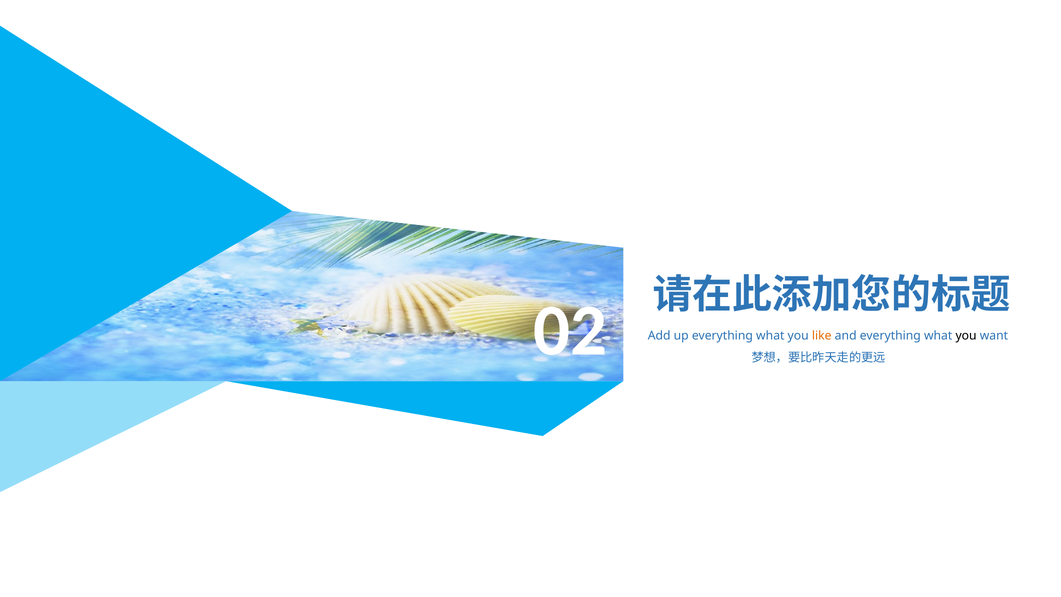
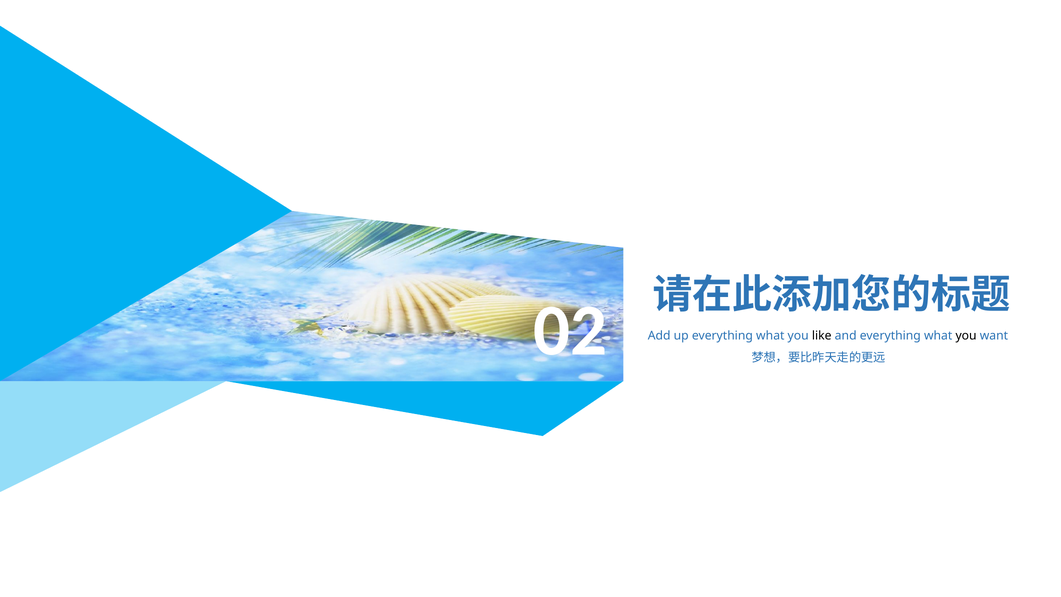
like colour: orange -> black (822, 336)
